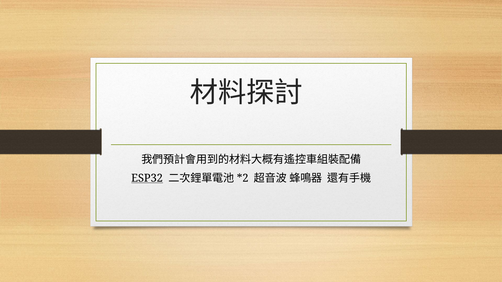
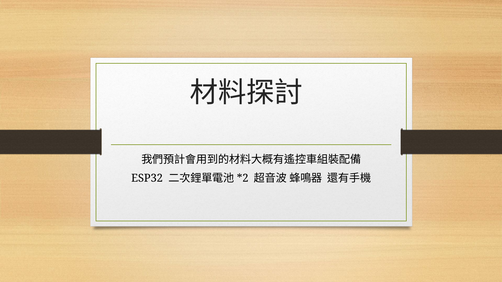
ESP32 underline: present -> none (147, 178)
